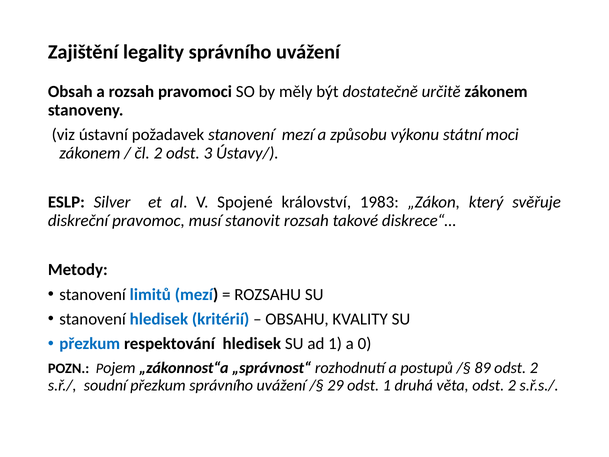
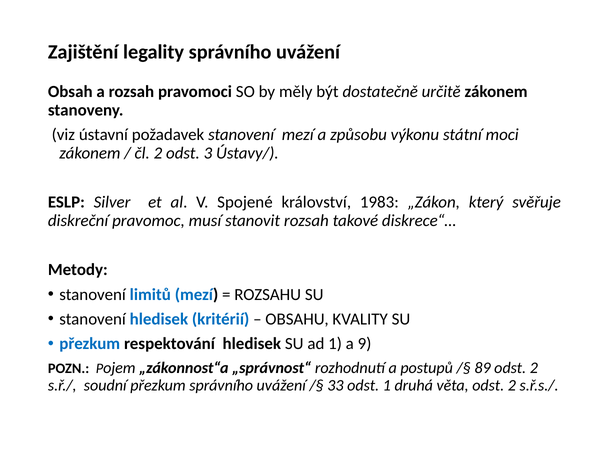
0: 0 -> 9 (365, 344)
29: 29 -> 33 (335, 385)
